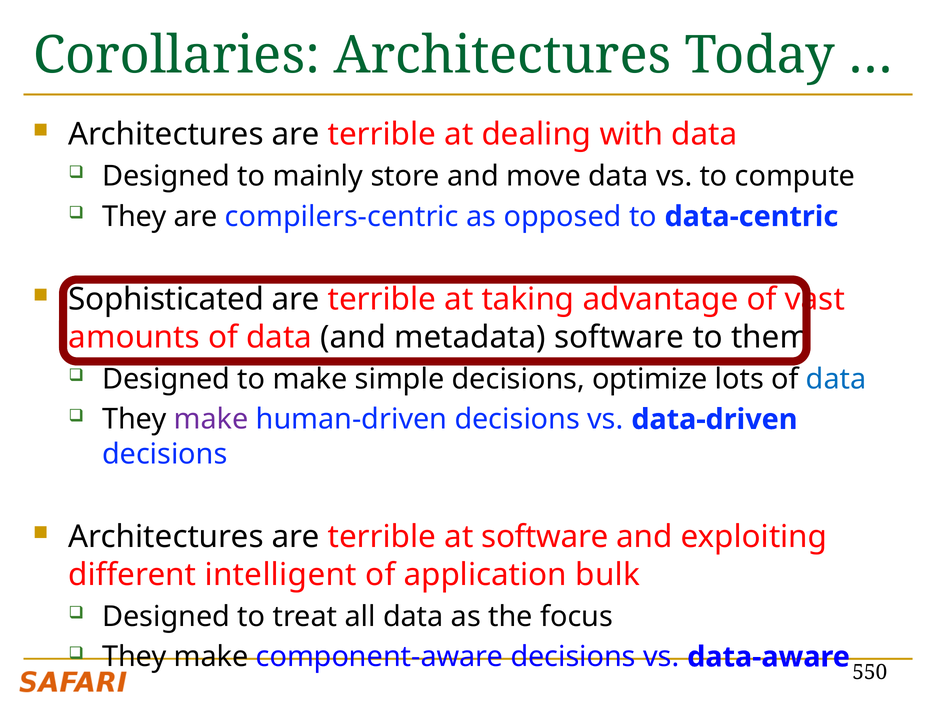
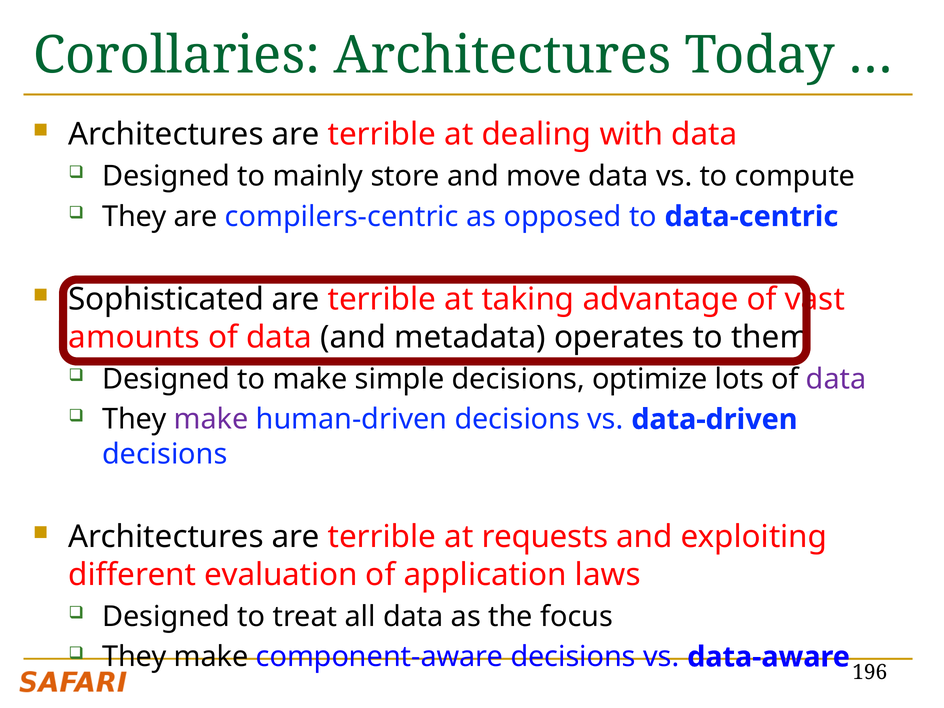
metadata software: software -> operates (619, 337)
data colour: blue -> purple (836, 379)
at software: software -> requests (545, 537)
intelligent: intelligent -> evaluation (281, 575)
bulk: bulk -> laws (608, 575)
550: 550 -> 196 (870, 673)
